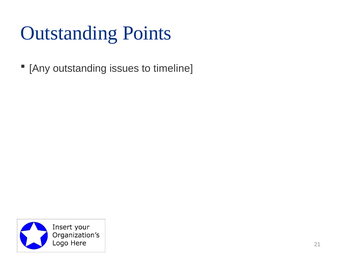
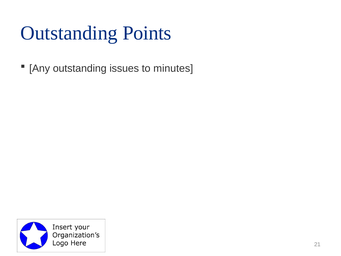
timeline: timeline -> minutes (173, 68)
